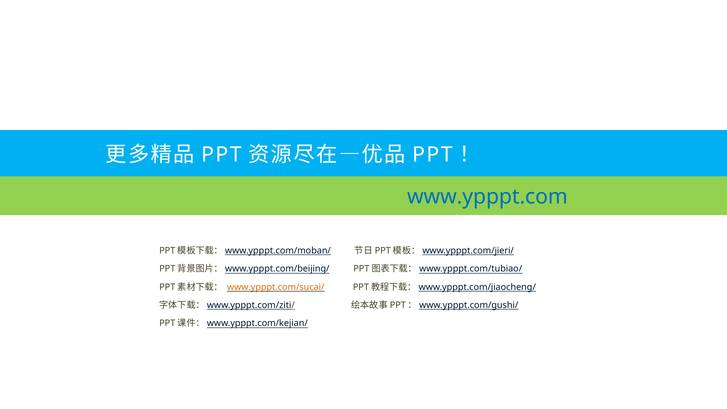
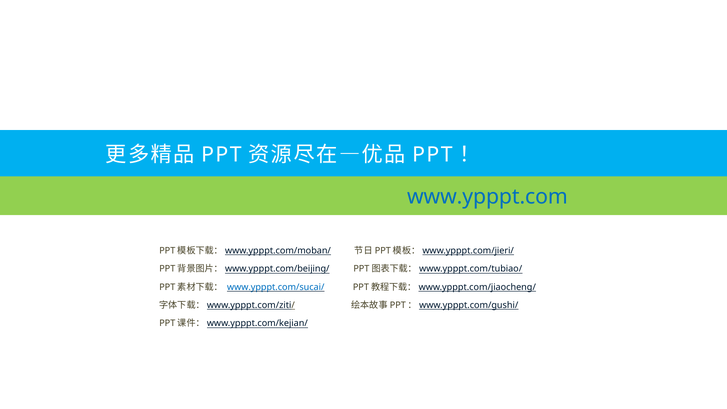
www.ypppt.com/sucai/ colour: orange -> blue (276, 287)
